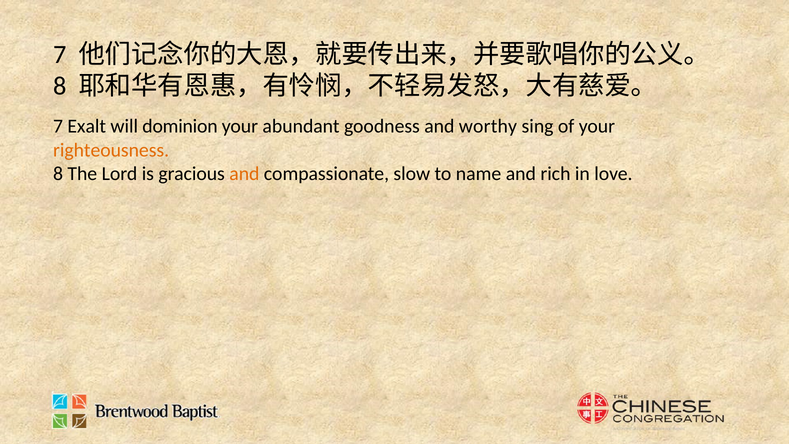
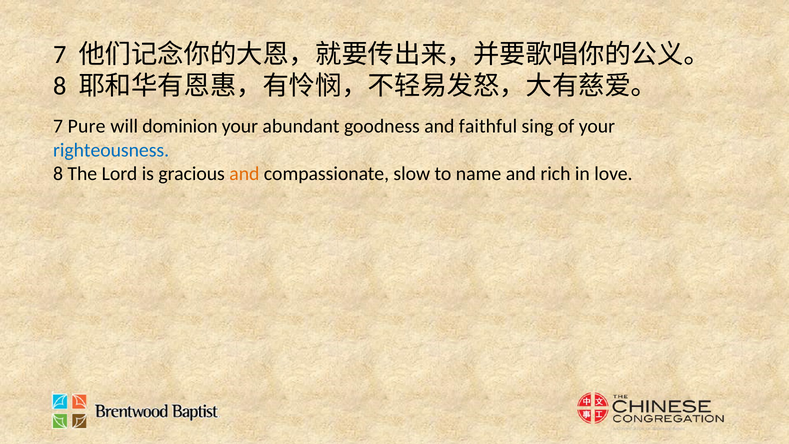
Exalt: Exalt -> Pure (87, 126)
worthy: worthy -> faithful (488, 126)
righteousness colour: orange -> blue (111, 150)
